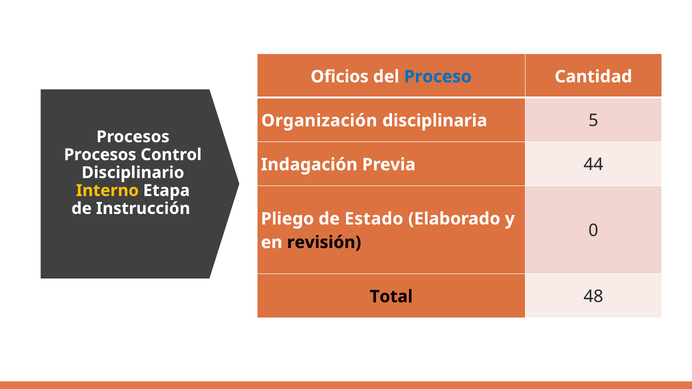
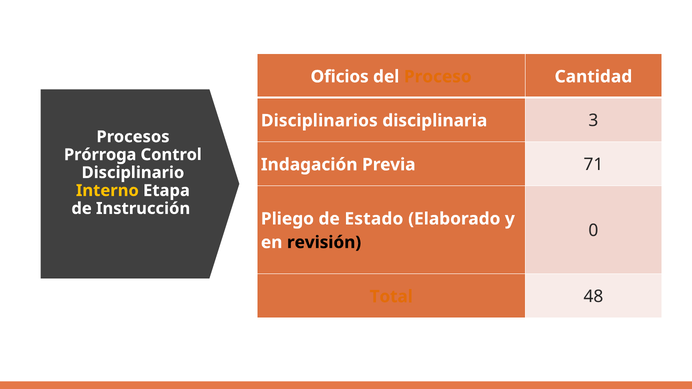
Proceso colour: blue -> orange (438, 77)
Organización: Organización -> Disciplinarios (319, 121)
5: 5 -> 3 (593, 121)
Procesos: Procesos -> Prórroga (100, 155)
44: 44 -> 71 (593, 165)
Total colour: black -> orange (391, 297)
